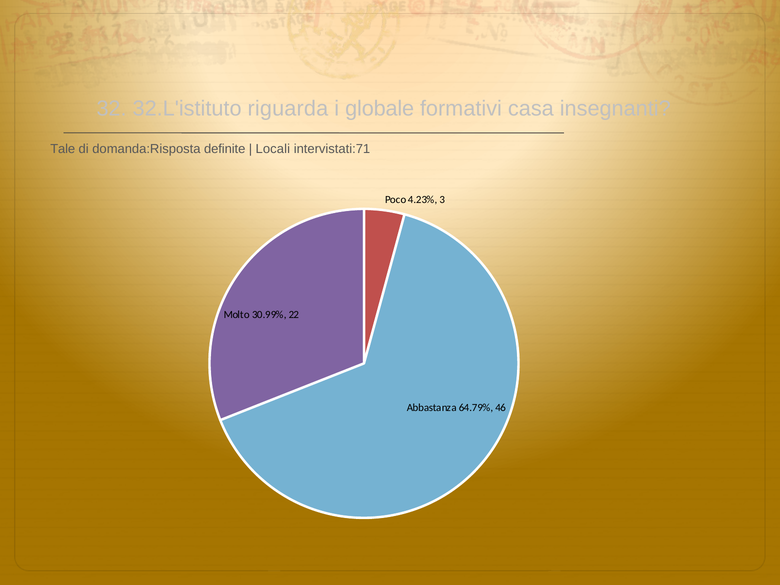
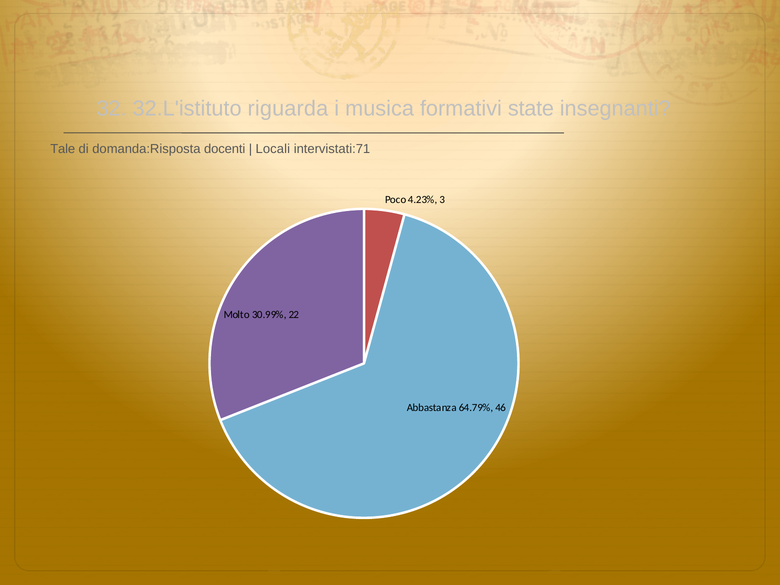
globale: globale -> musica (380, 109)
casa: casa -> state (531, 109)
definite: definite -> docenti (225, 149)
